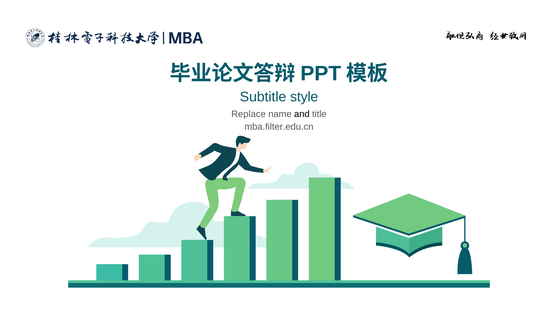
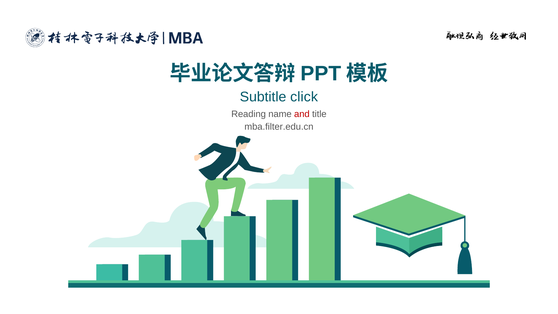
style: style -> click (304, 97)
Replace: Replace -> Reading (249, 114)
and colour: black -> red (302, 114)
